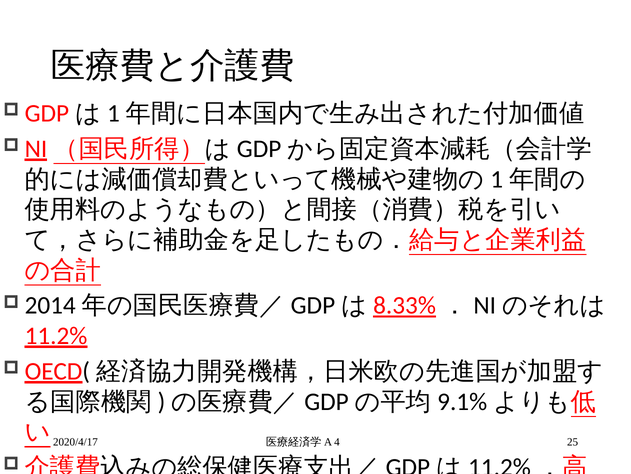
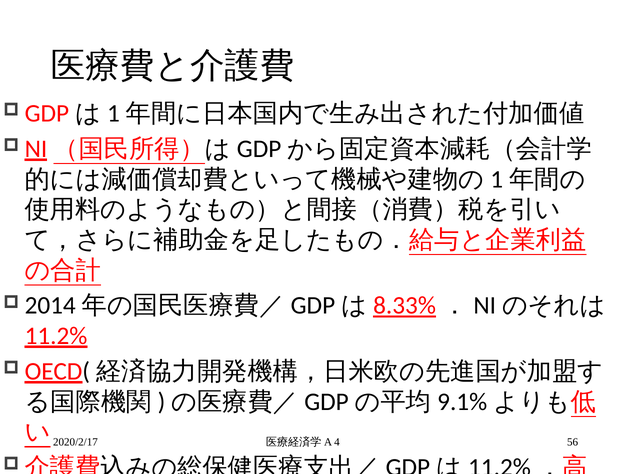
2020/4/17: 2020/4/17 -> 2020/2/17 (75, 441)
25: 25 -> 56 (573, 441)
